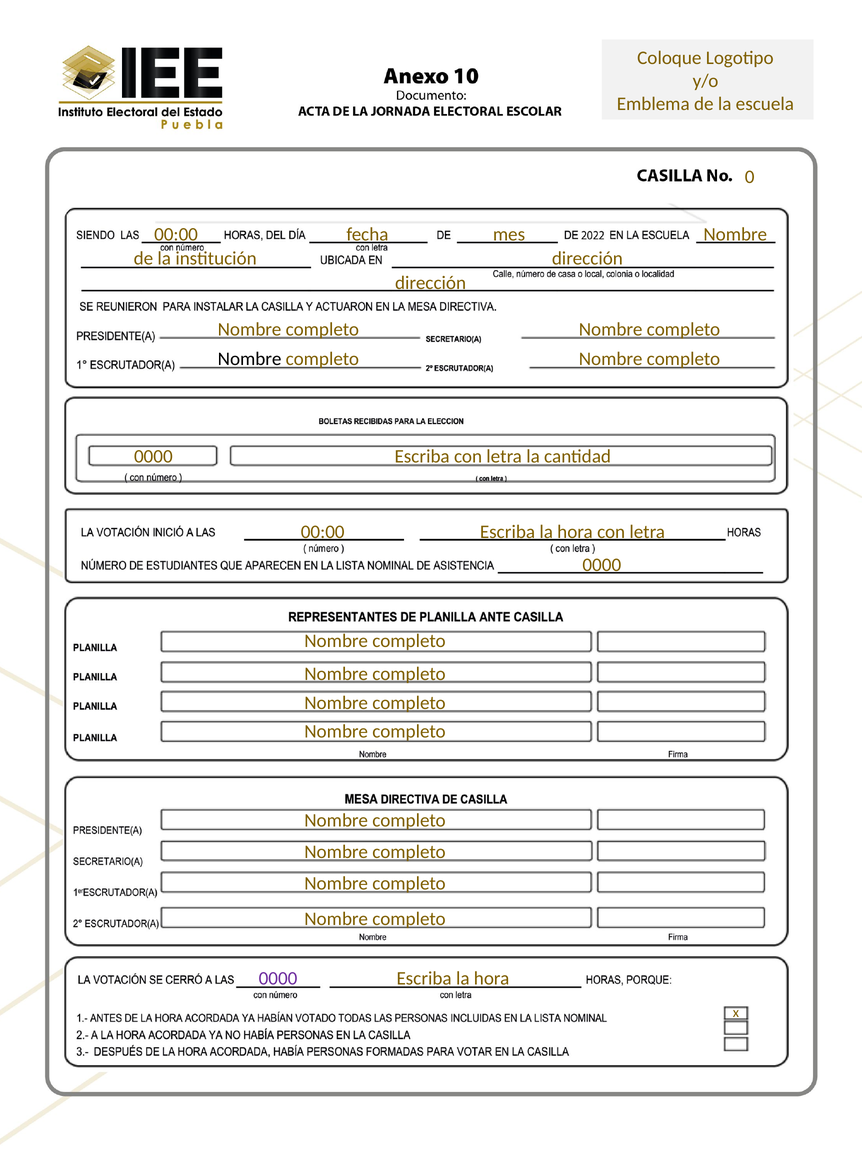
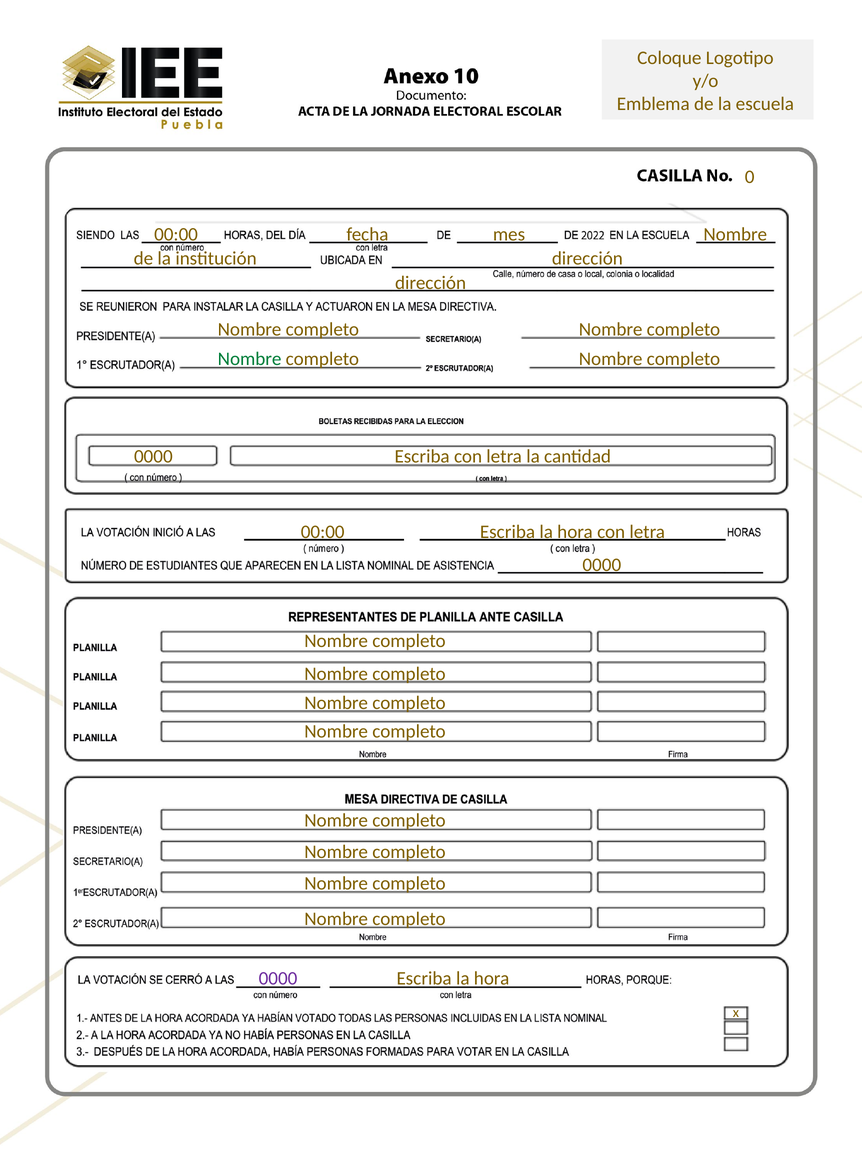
Nombre colour: black -> green (250, 359)
